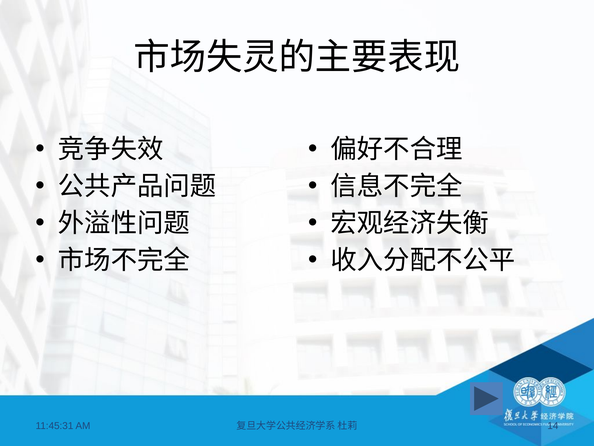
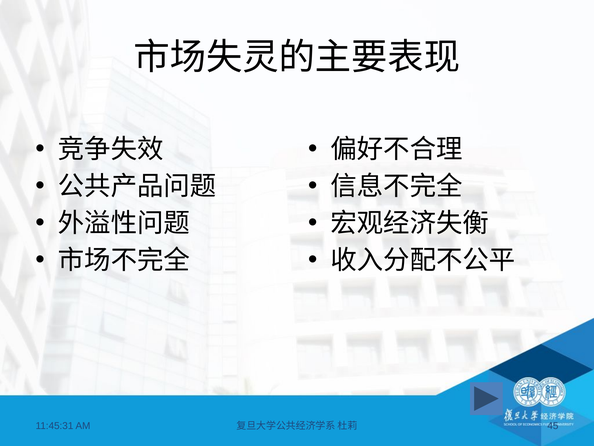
14: 14 -> 45 (553, 425)
